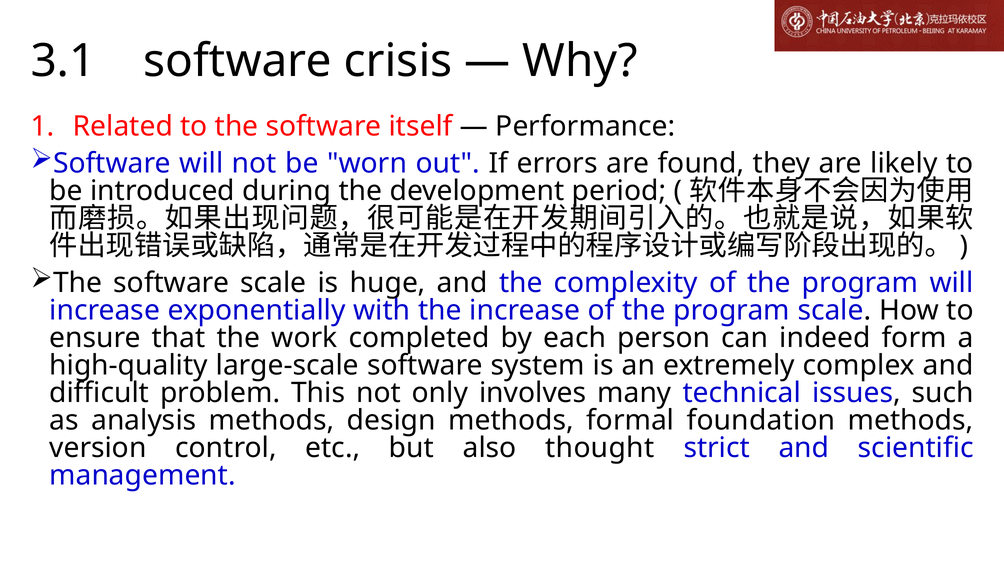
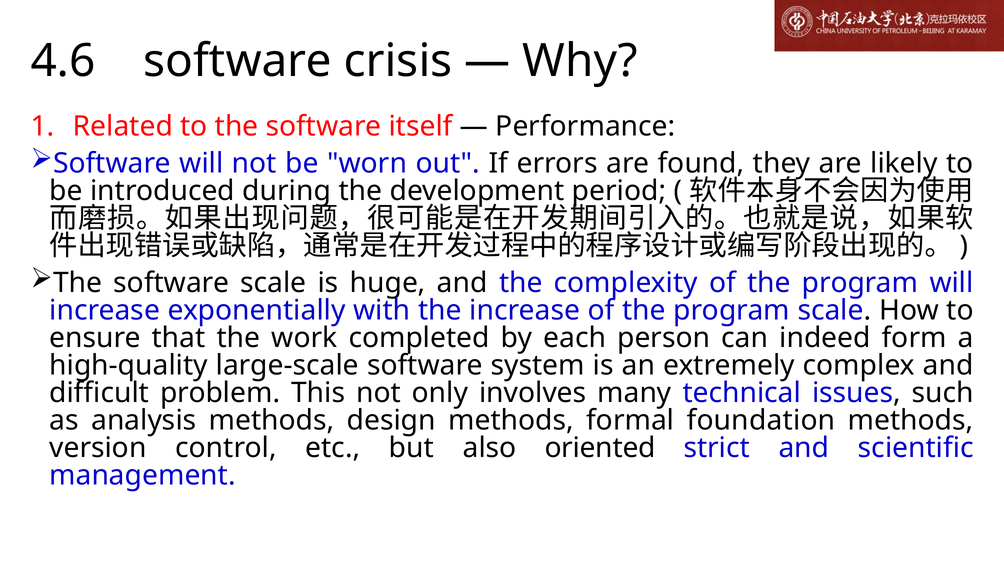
3.1: 3.1 -> 4.6 (63, 61)
thought: thought -> oriented (600, 448)
